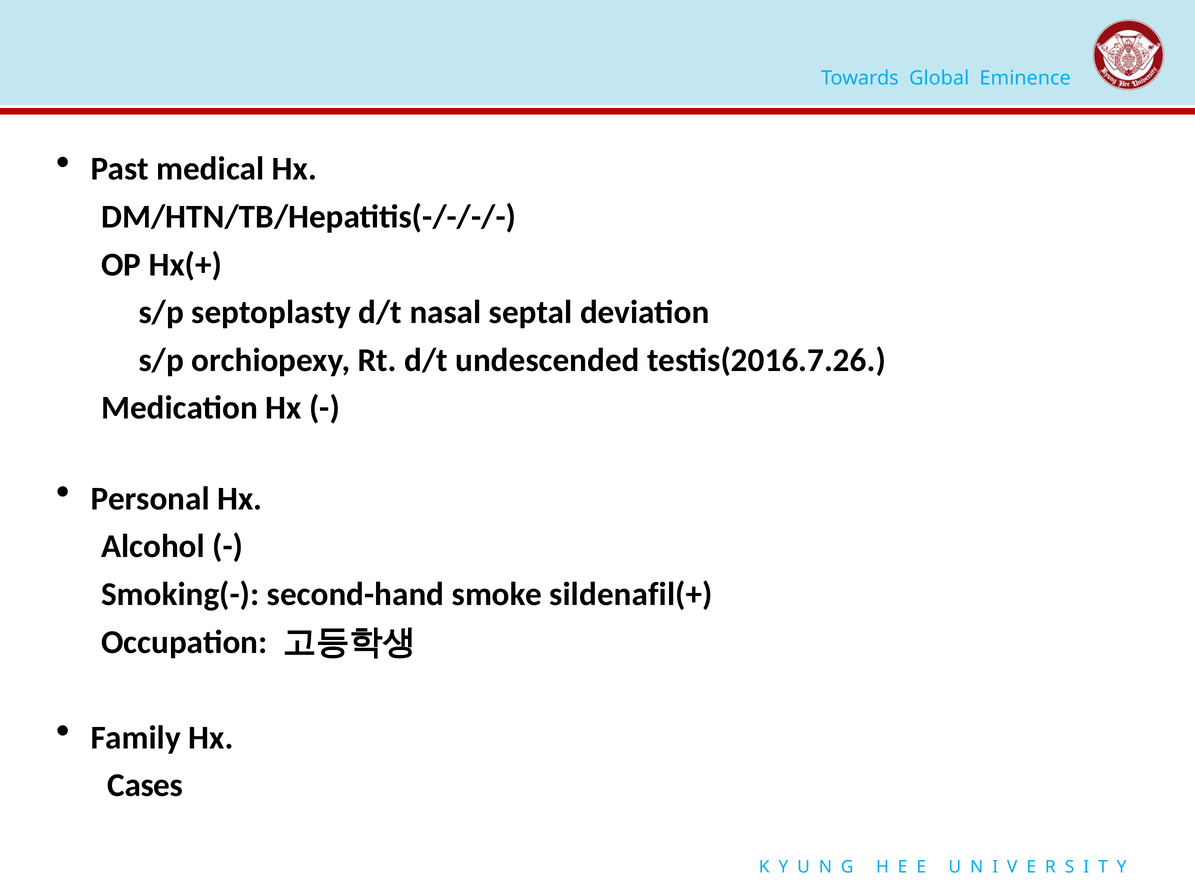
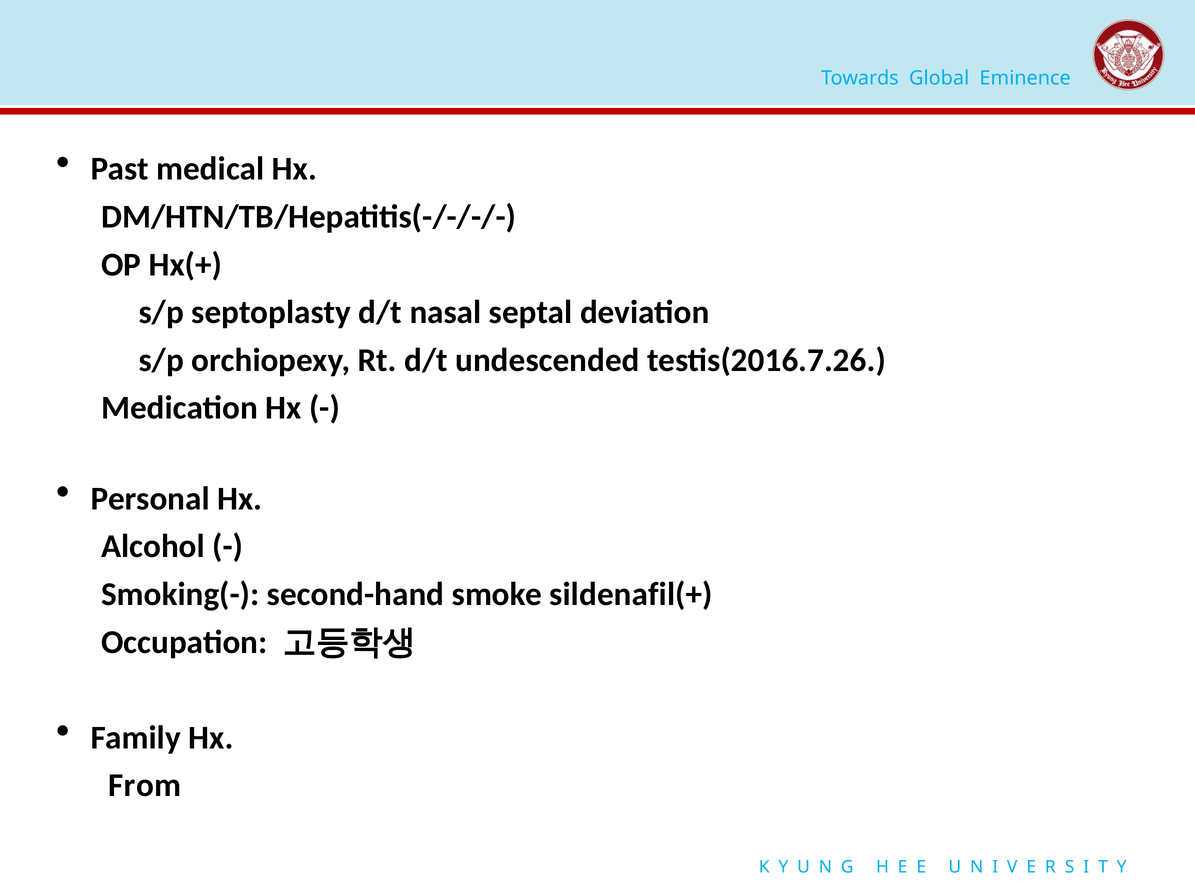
Cases: Cases -> From (145, 786)
